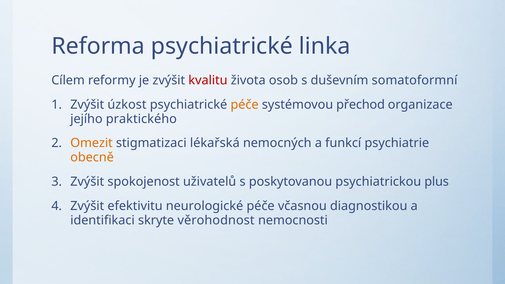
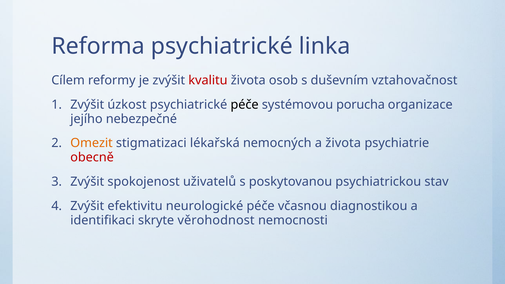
somatoformní: somatoformní -> vztahovačnost (415, 80)
péče colour: orange -> black (245, 105)
přechod: přechod -> porucha (361, 105)
praktického: praktického -> nebezpečné (141, 119)
a funkcí: funkcí -> života (343, 143)
obecně colour: orange -> red (92, 158)
plus: plus -> stav (437, 182)
